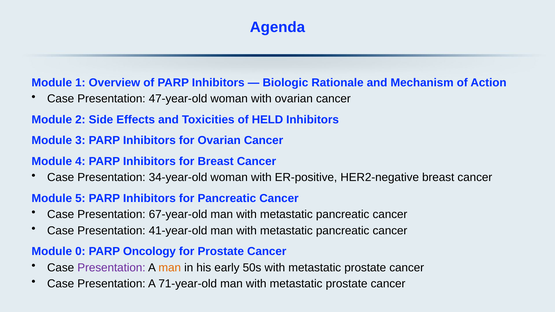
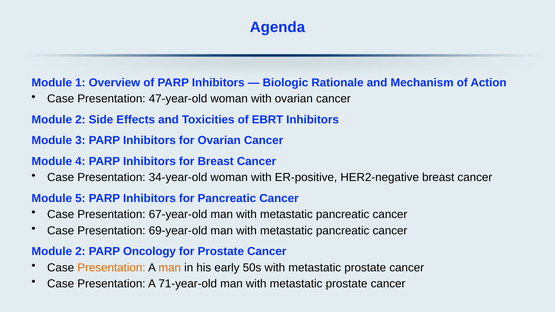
HELD: HELD -> EBRT (267, 120)
41-year-old: 41-year-old -> 69-year-old (178, 231)
0: 0 -> 2 (80, 252)
Presentation colour: purple -> orange (111, 268)
